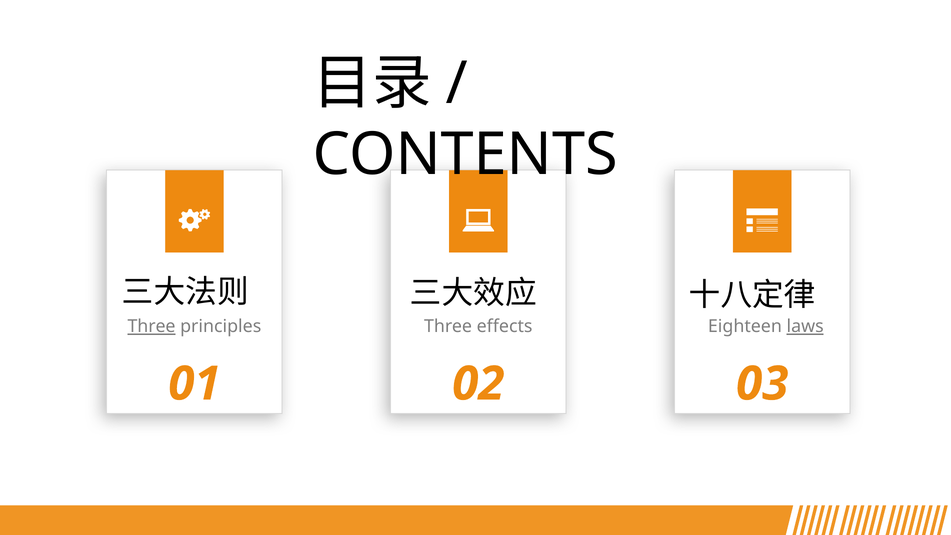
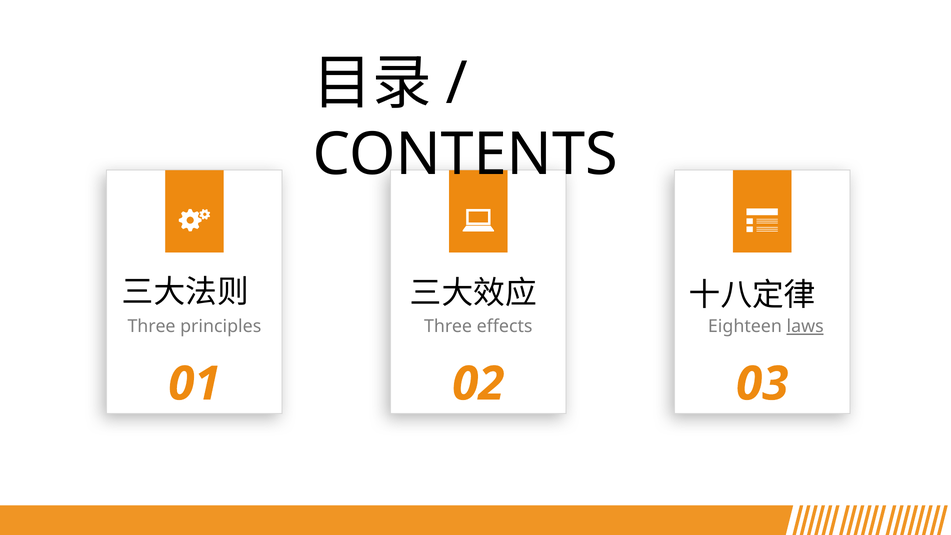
Three underline: present -> none (152, 327)
